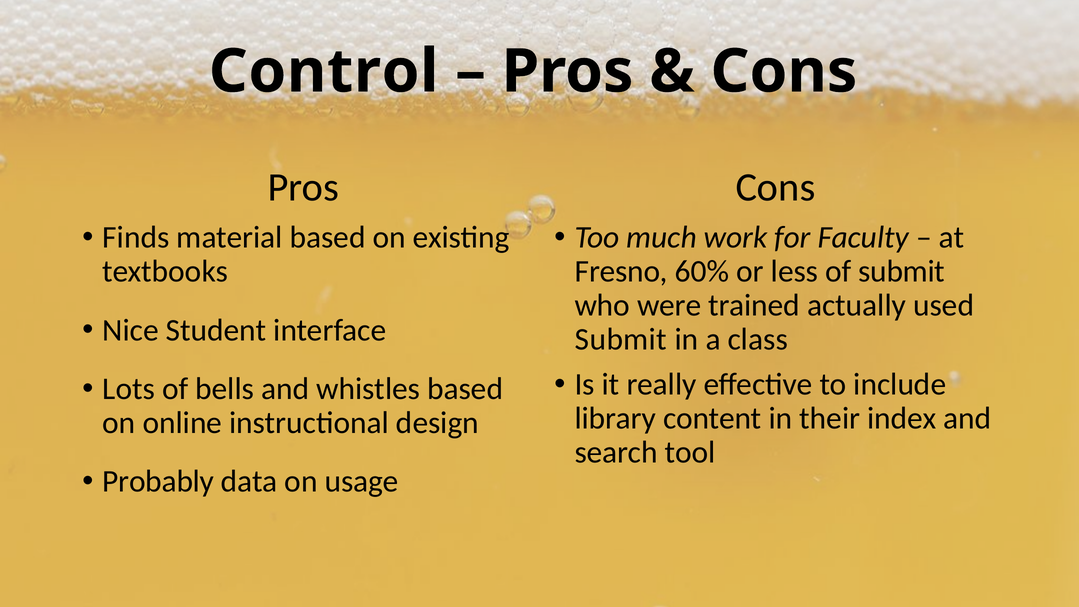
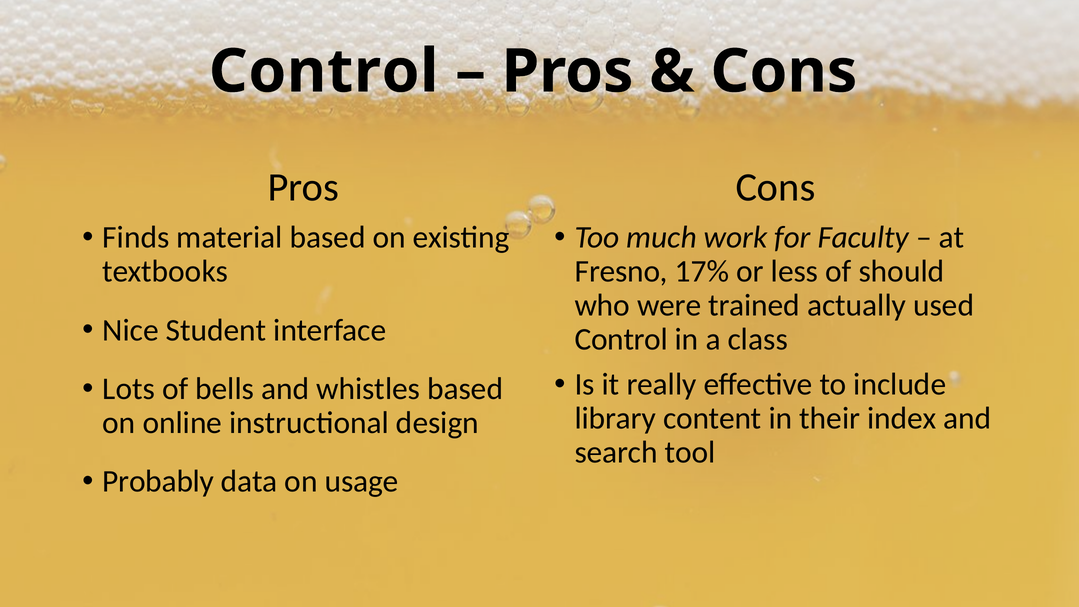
60%: 60% -> 17% (702, 271)
of submit: submit -> should (901, 271)
Submit: Submit -> Control (621, 339)
